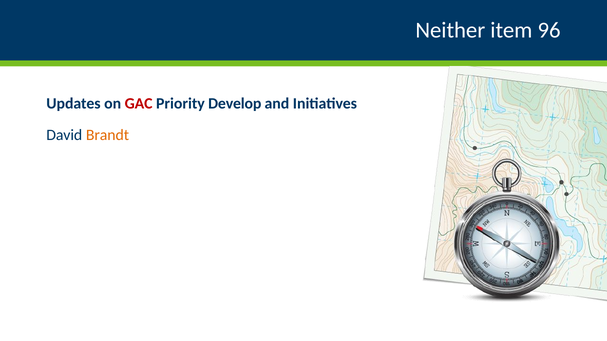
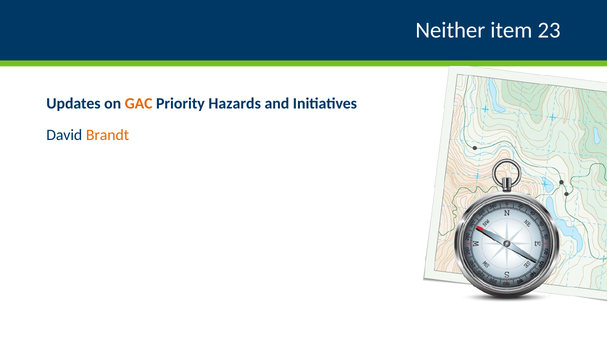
96: 96 -> 23 (549, 30)
GAC colour: red -> orange (139, 104)
Develop: Develop -> Hazards (235, 104)
